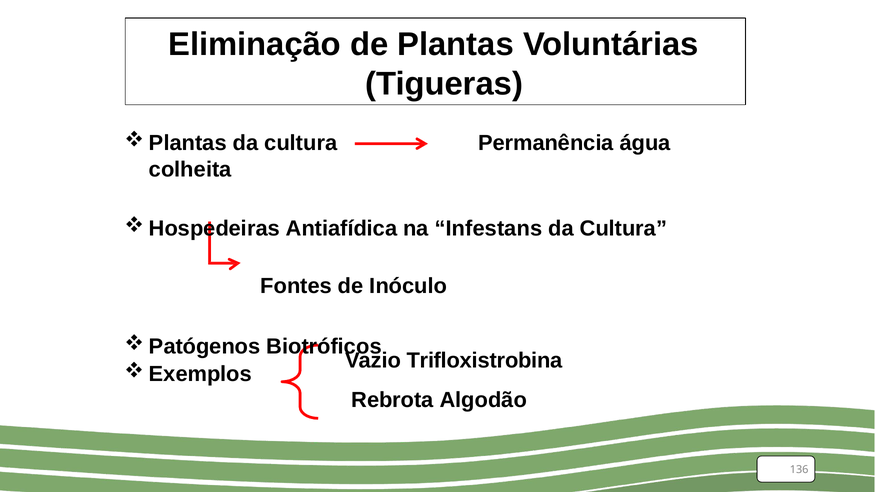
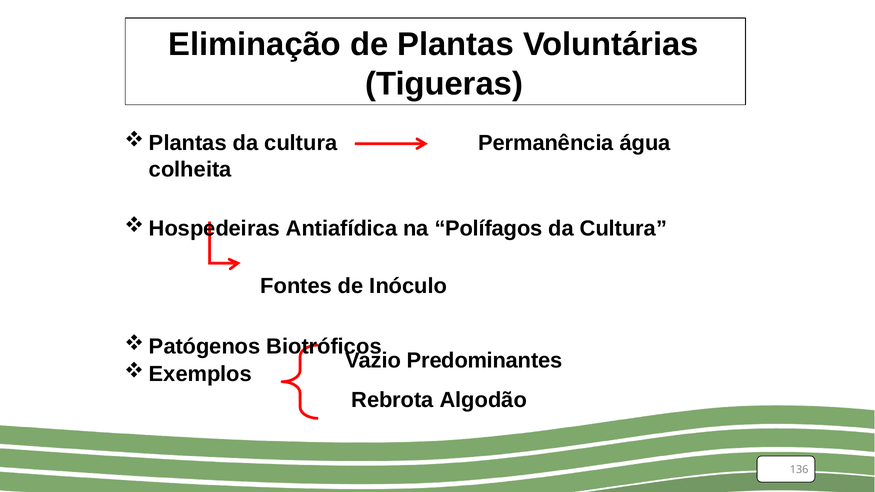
Infestans: Infestans -> Polífagos (489, 229)
Trifloxistrobina: Trifloxistrobina -> Predominantes (485, 361)
